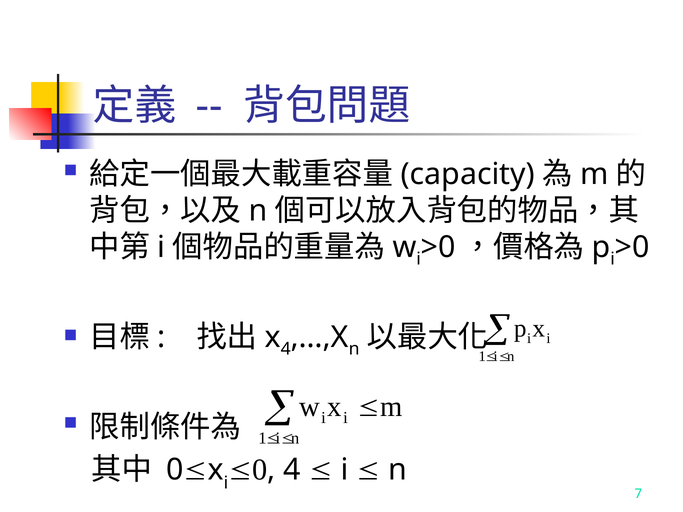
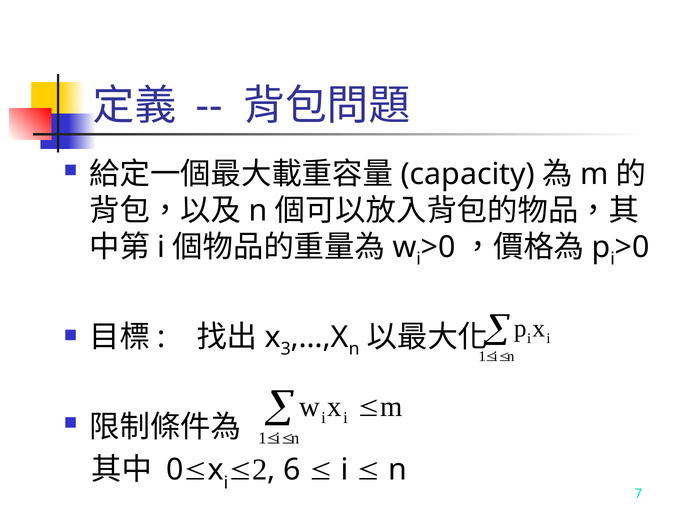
4: 4 -> 3 (286, 349)
0: 0 -> 2 (260, 470)
4: 4 -> 6 (292, 470)
